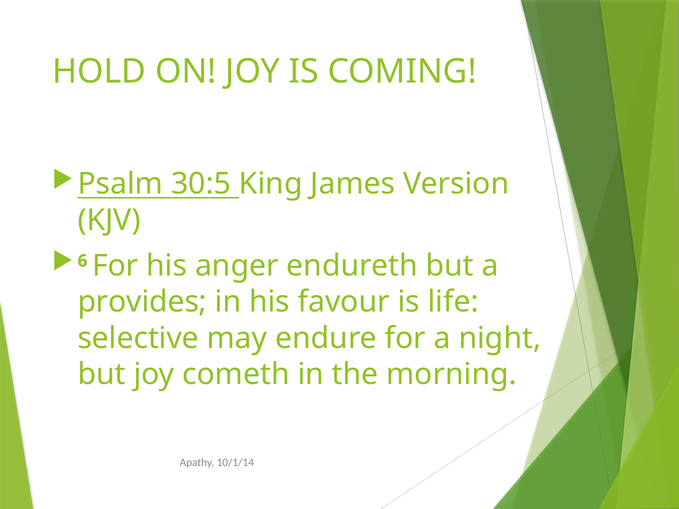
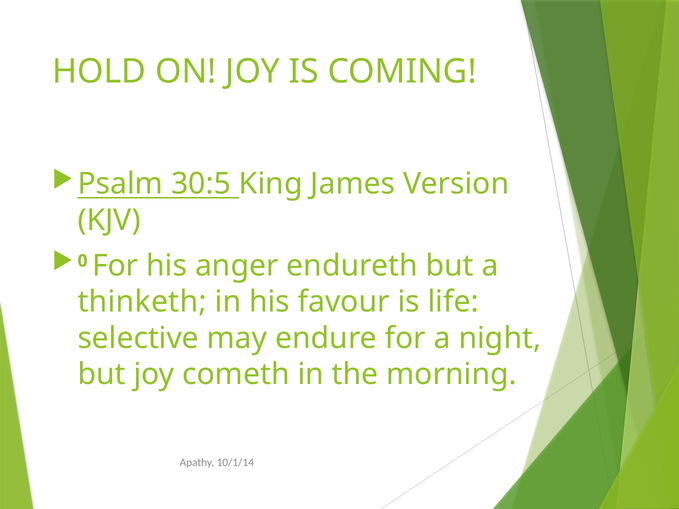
6: 6 -> 0 (83, 261)
provides: provides -> thinketh (142, 302)
